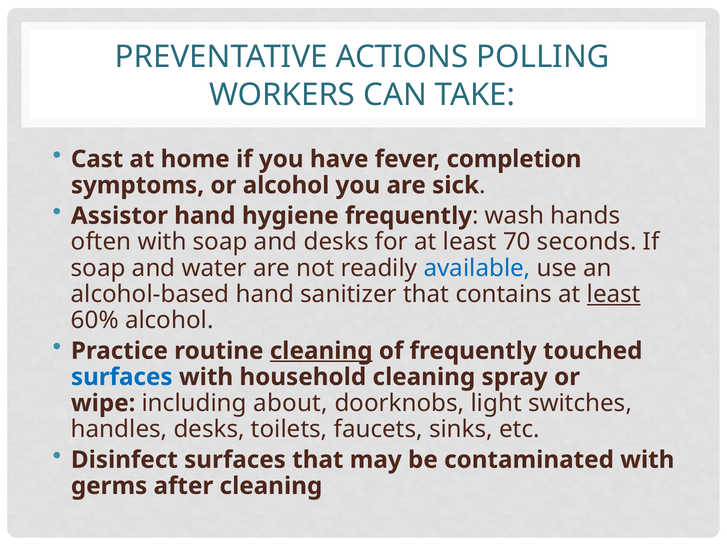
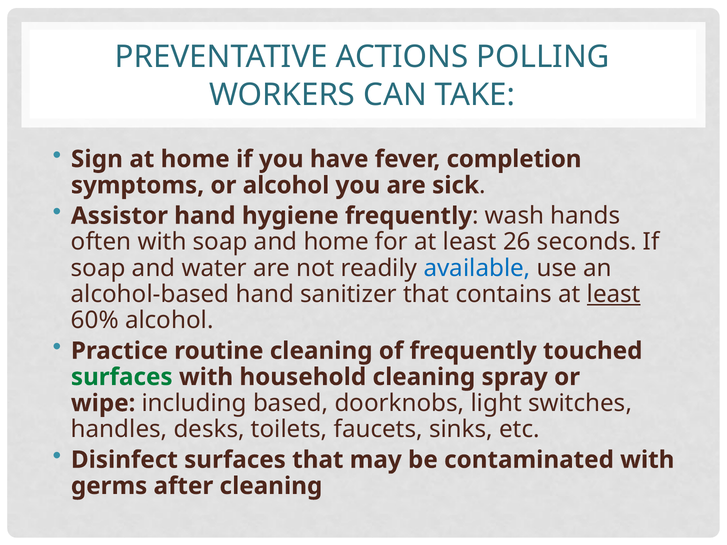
Cast: Cast -> Sign (97, 159)
and desks: desks -> home (336, 242)
70: 70 -> 26 (517, 242)
cleaning underline: present -> none (321, 351)
surfaces colour: blue -> green (122, 377)
about: about -> based (291, 403)
